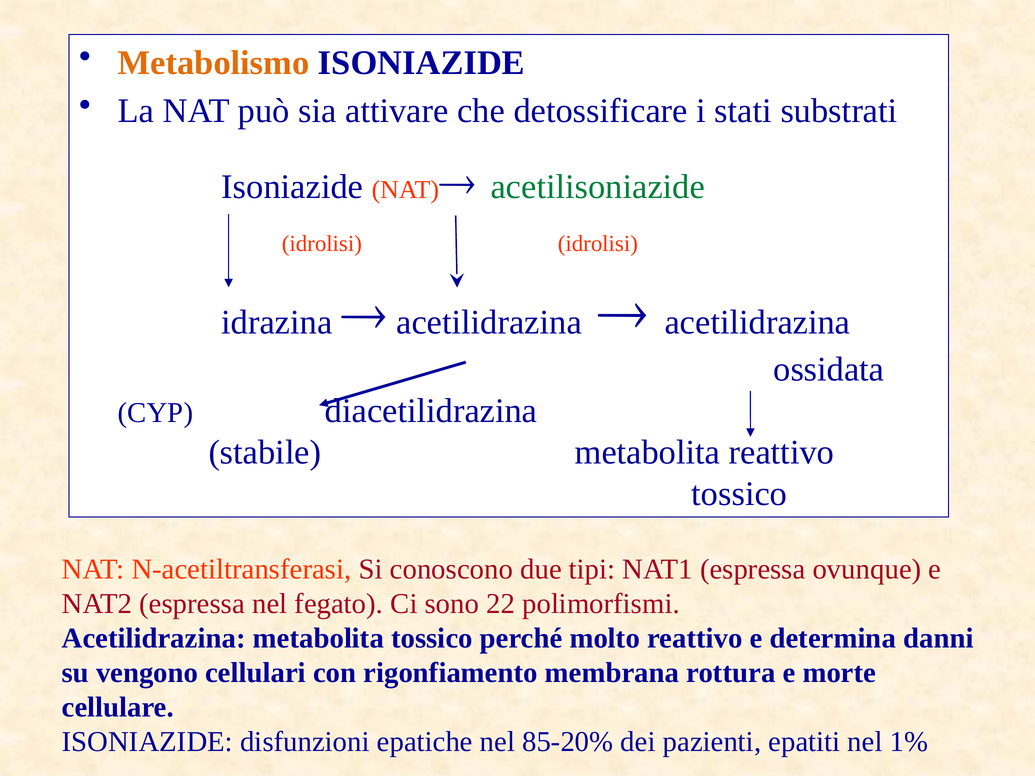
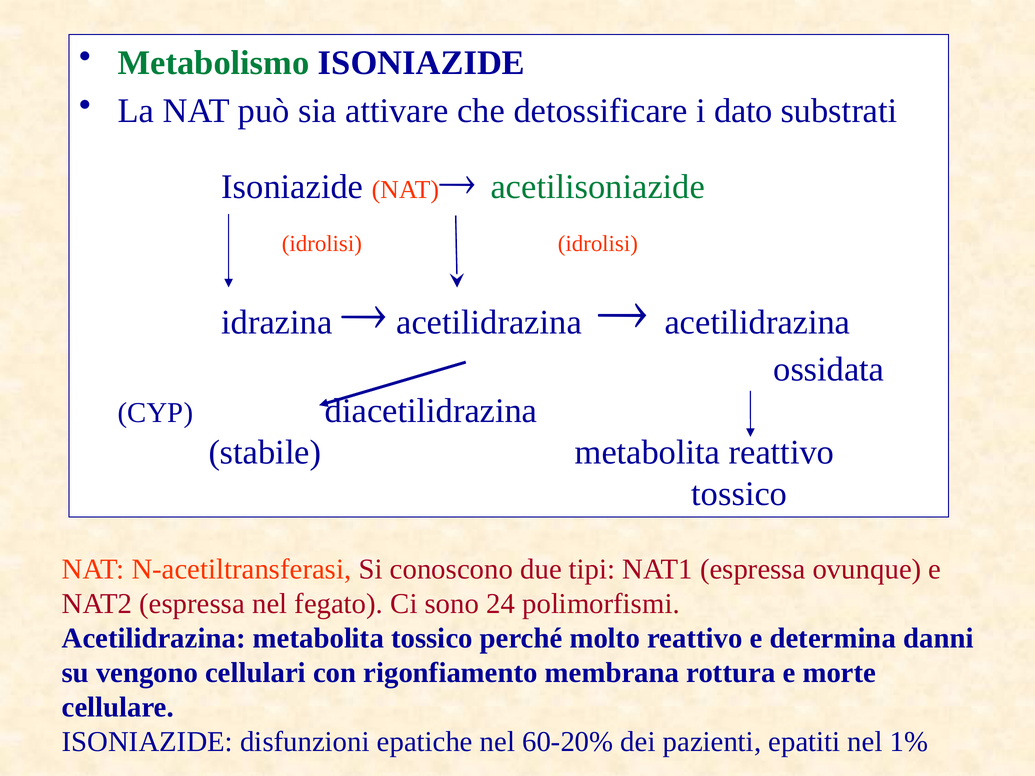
Metabolismo colour: orange -> green (214, 63)
stati: stati -> dato (743, 111)
22: 22 -> 24 (501, 604)
85-20%: 85-20% -> 60-20% (568, 742)
